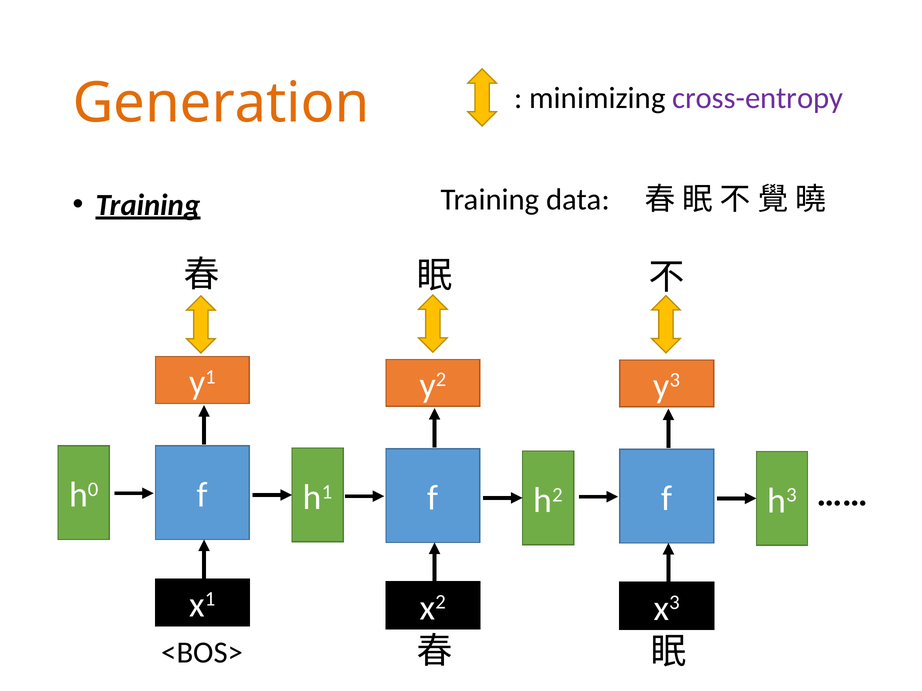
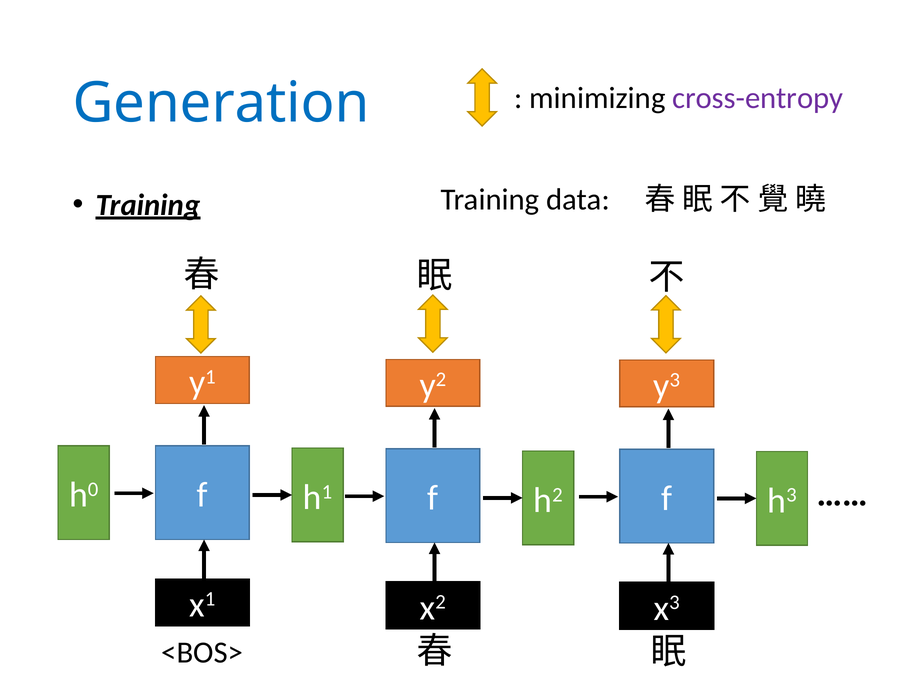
Generation colour: orange -> blue (221, 103)
